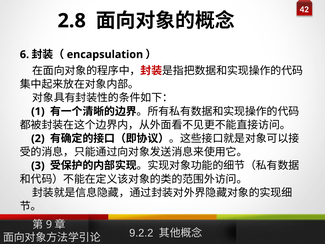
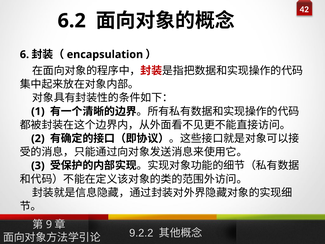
2.8: 2.8 -> 6.2 (72, 21)
